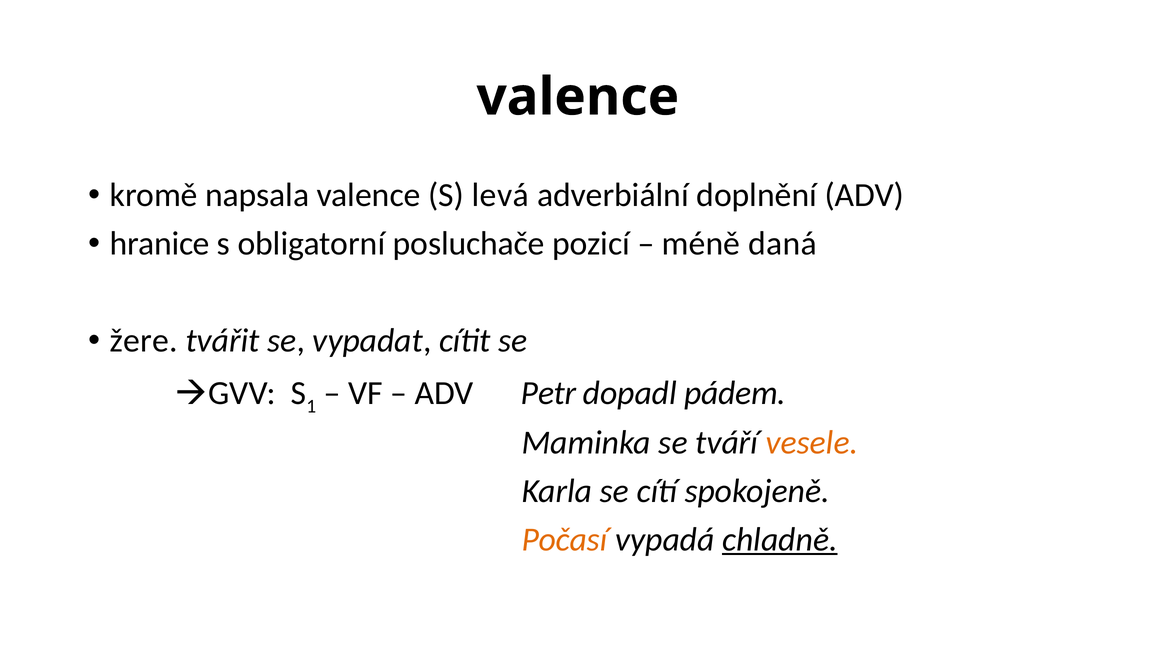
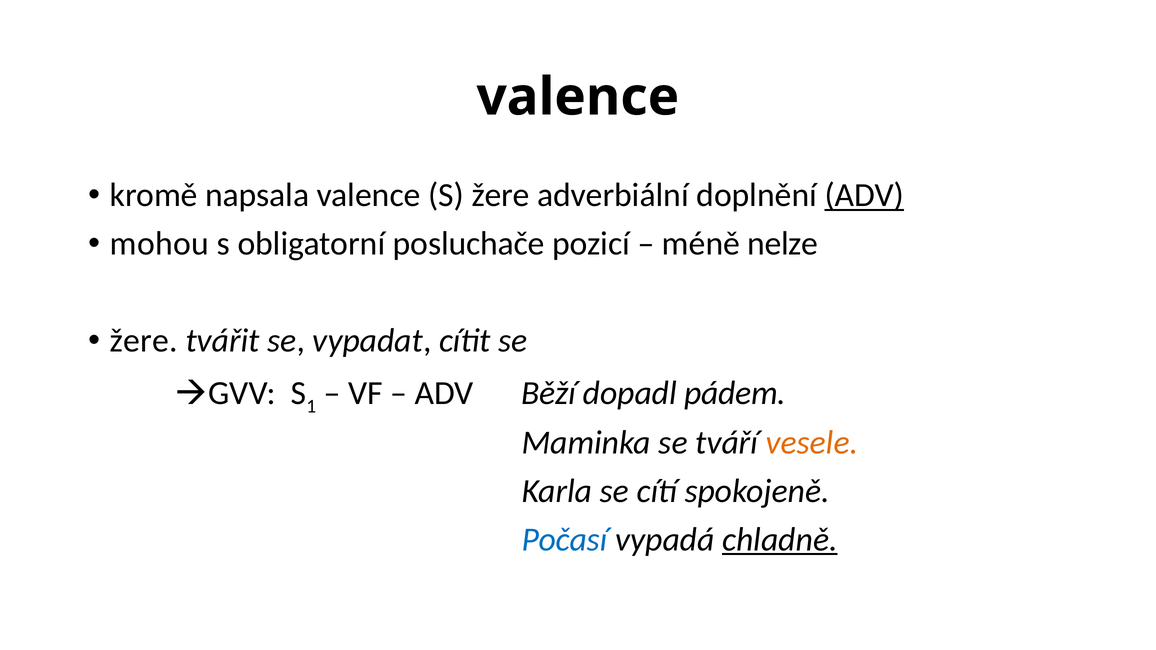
S levá: levá -> žere (501, 195)
ADV underline: none -> present (864, 195)
hranice: hranice -> mohou (159, 244)
daná: daná -> nelze (783, 244)
Petr: Petr -> Běží (549, 393)
Počasí colour: orange -> blue (565, 540)
